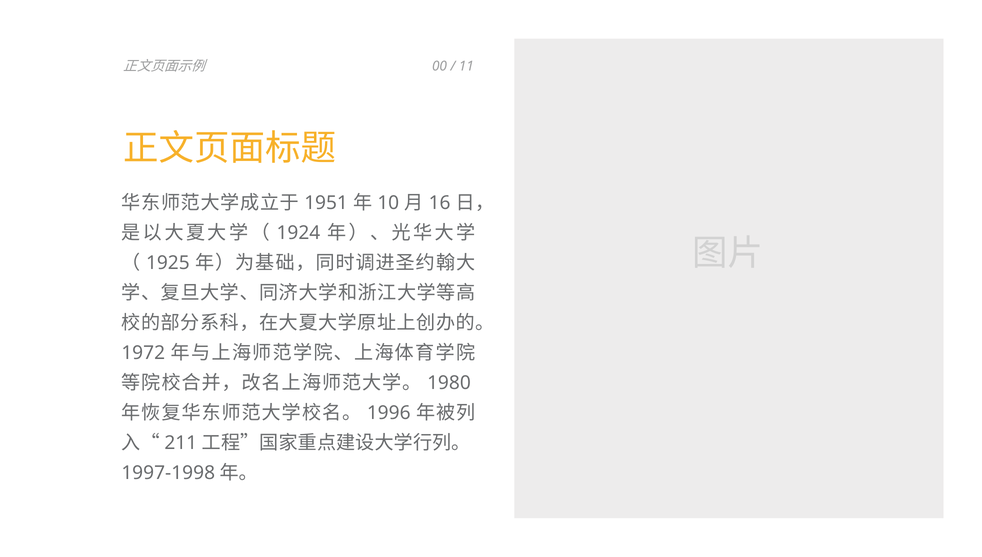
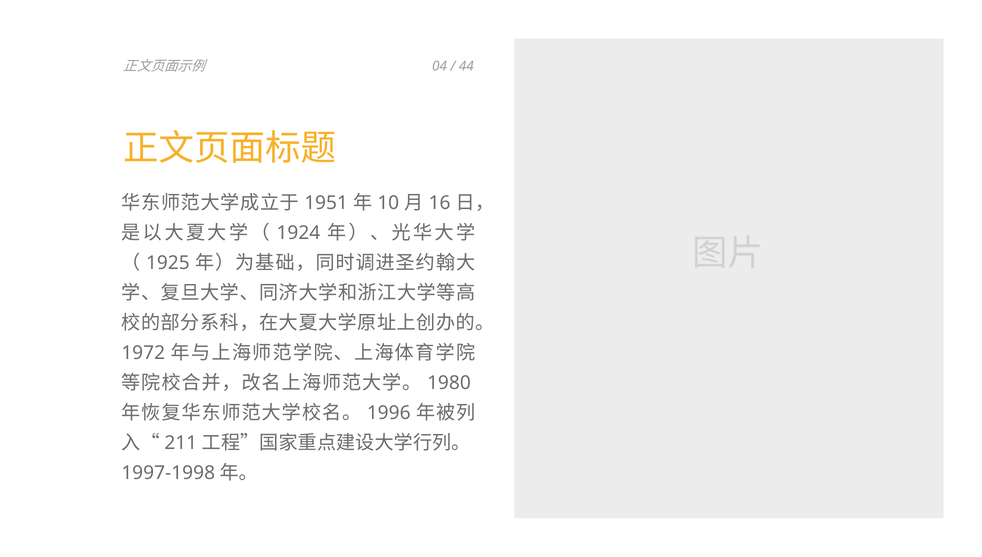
00: 00 -> 04 (440, 66)
11: 11 -> 44 (466, 66)
